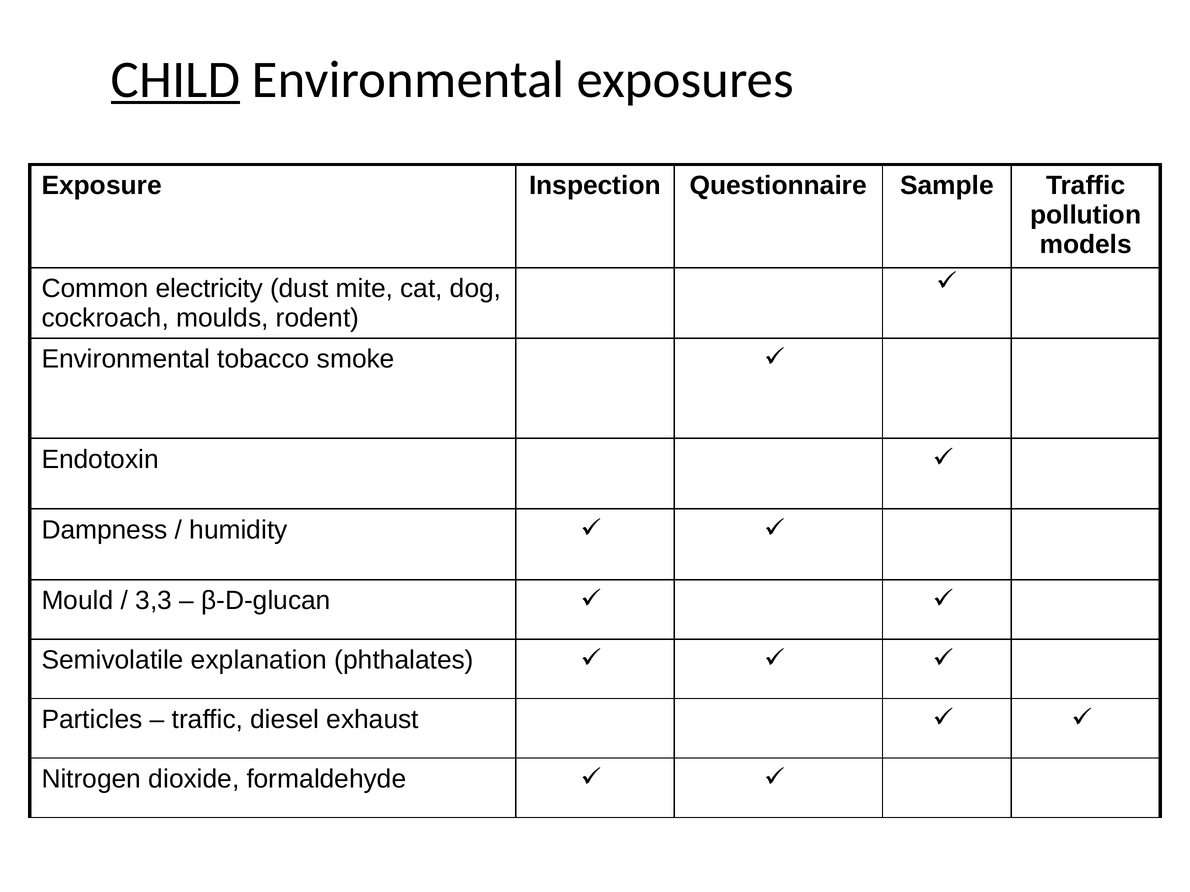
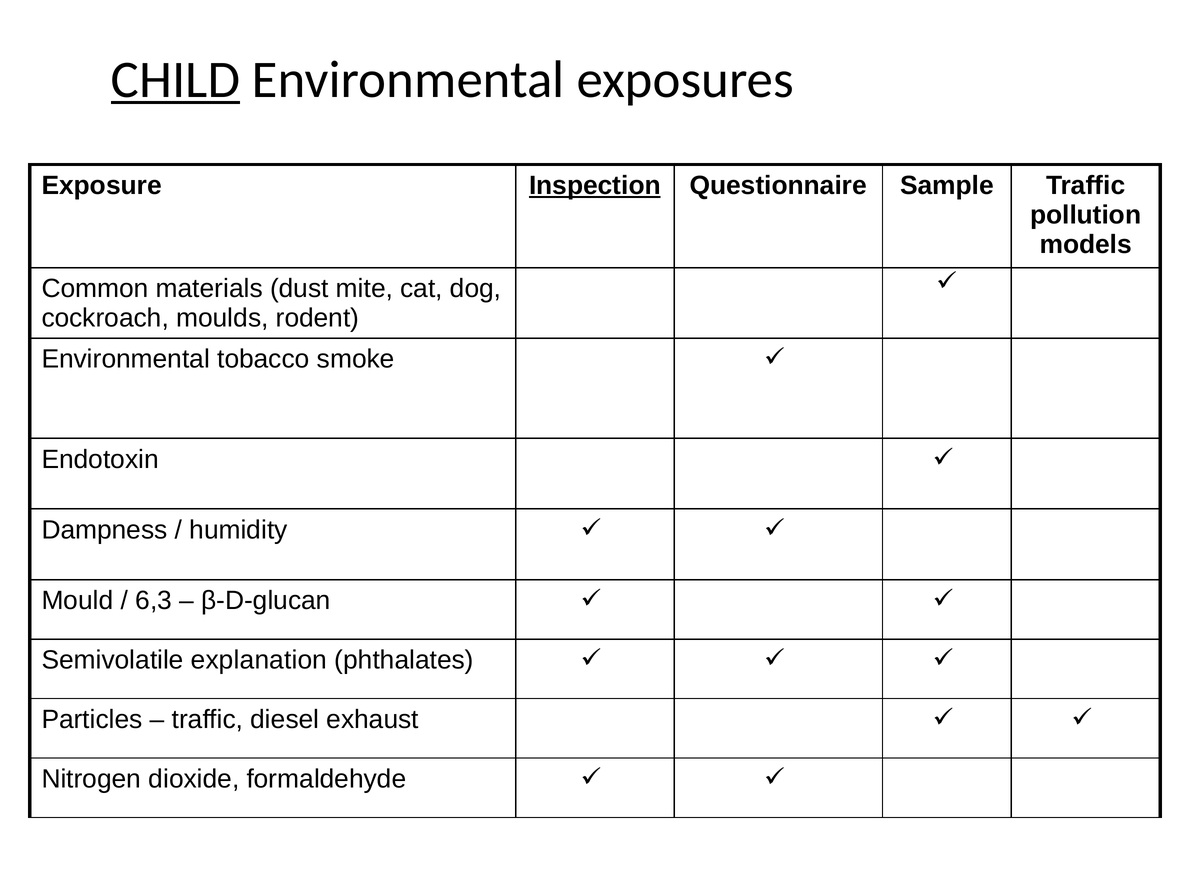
Inspection underline: none -> present (595, 186)
electricity: electricity -> materials (209, 289)
3,3: 3,3 -> 6,3 (154, 601)
